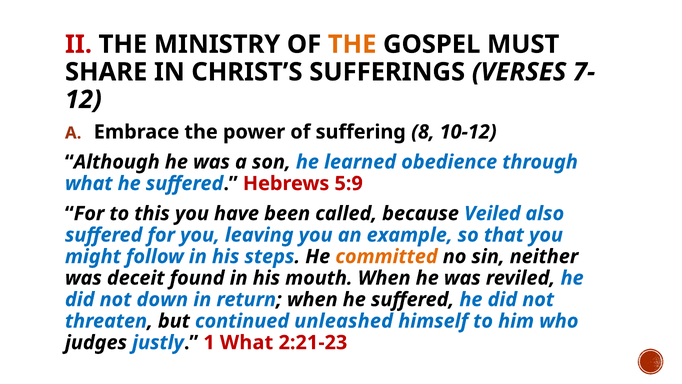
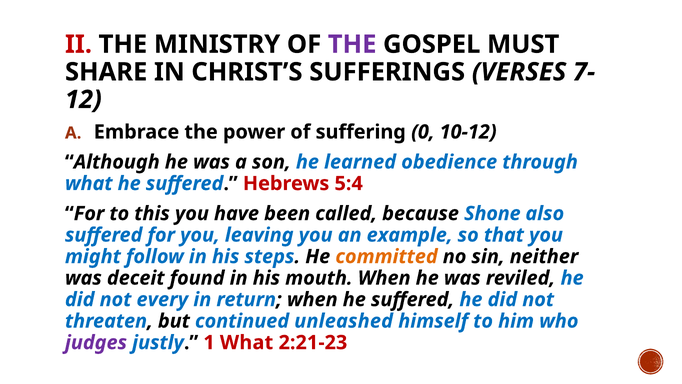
THE colour: orange -> purple (352, 44)
8: 8 -> 0 (423, 132)
5:9: 5:9 -> 5:4 (349, 183)
Veiled: Veiled -> Shone (492, 213)
down: down -> every (162, 299)
judges colour: black -> purple (96, 342)
